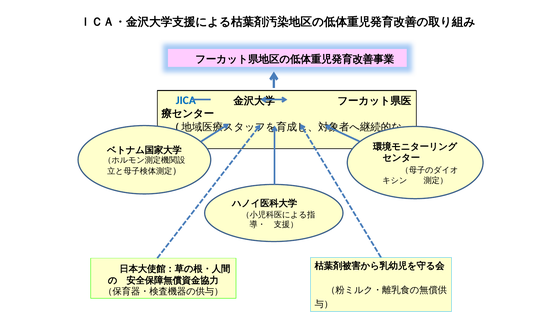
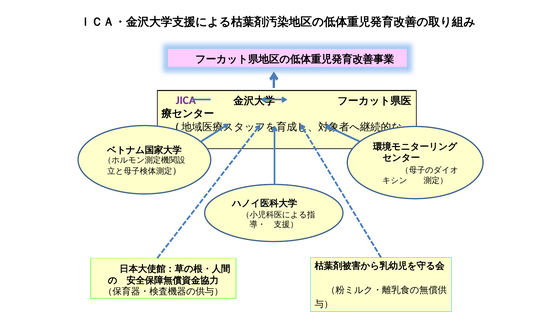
JICA colour: blue -> purple (186, 100)
